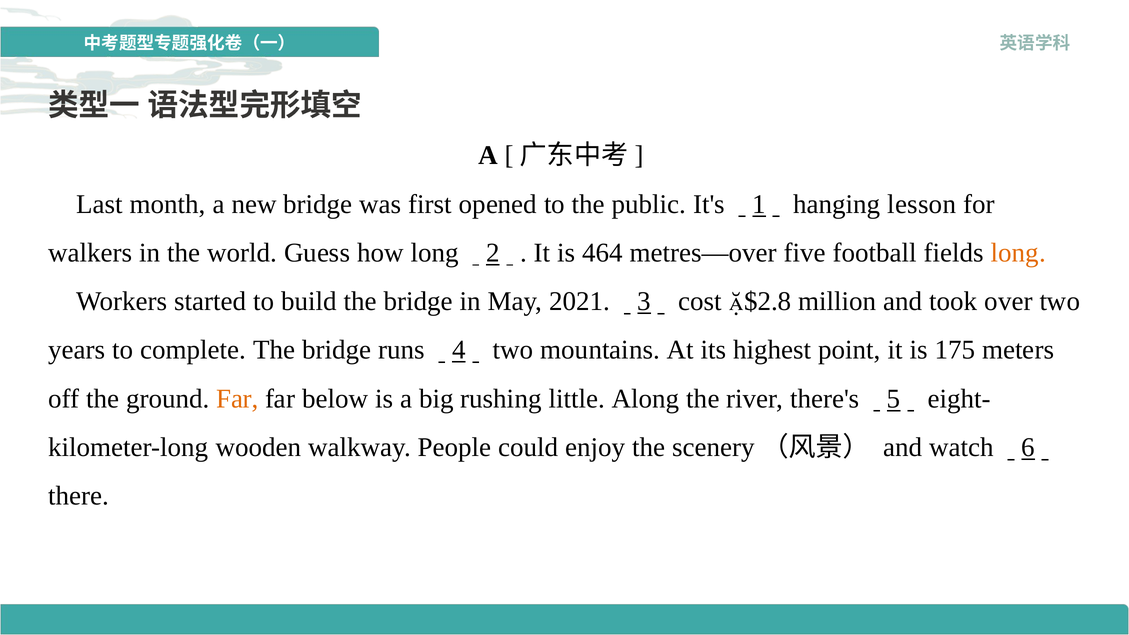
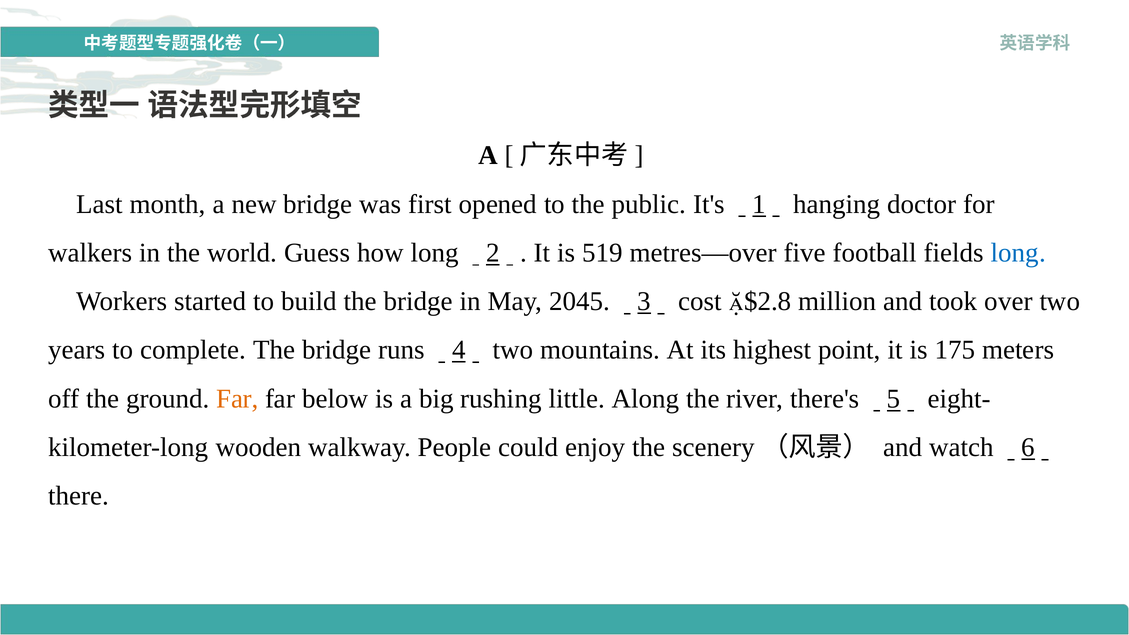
lesson: lesson -> doctor (922, 204)
464: 464 -> 519 (602, 253)
long colour: orange -> blue (1018, 253)
2021: 2021 -> 2045 (580, 301)
